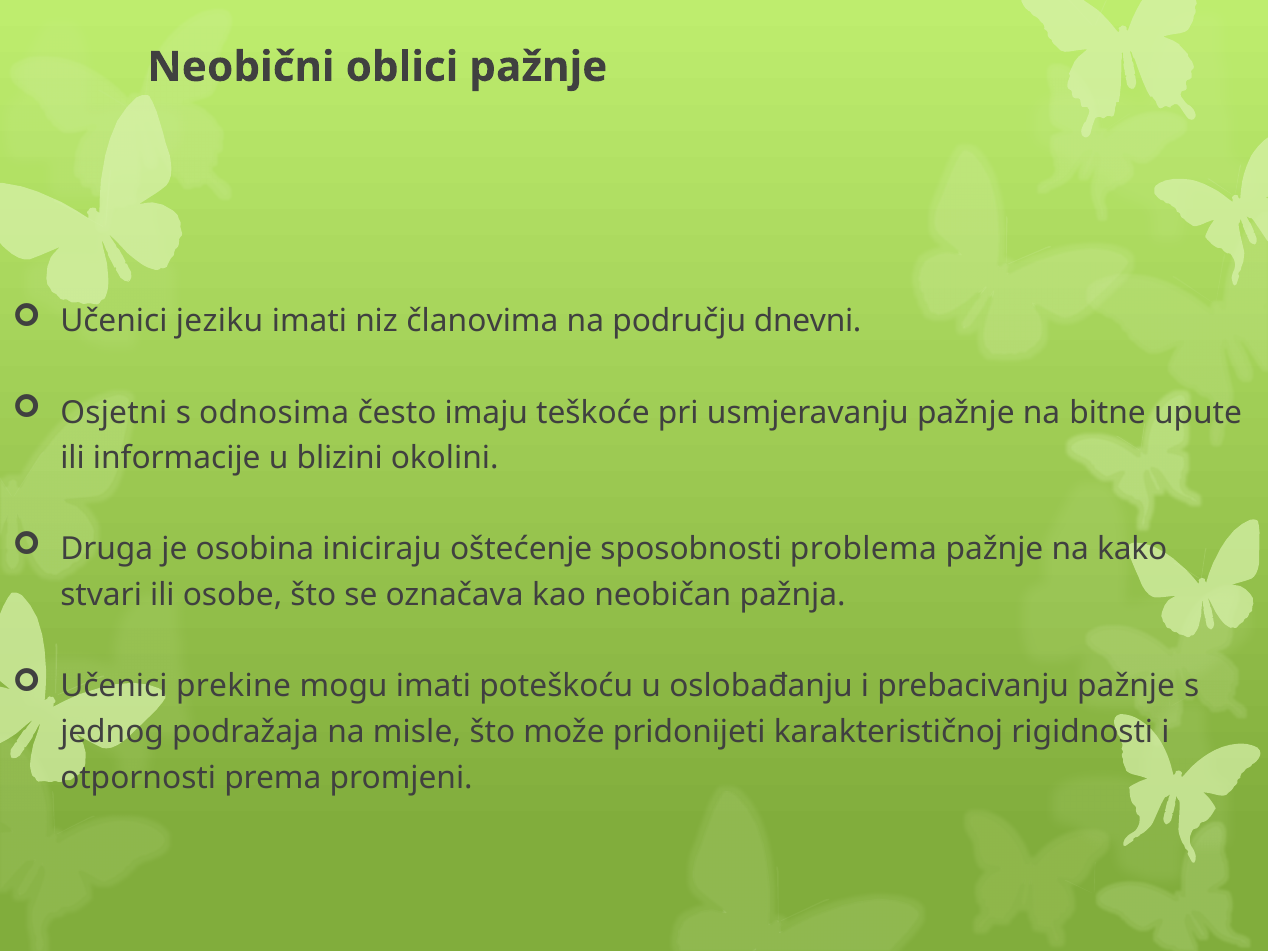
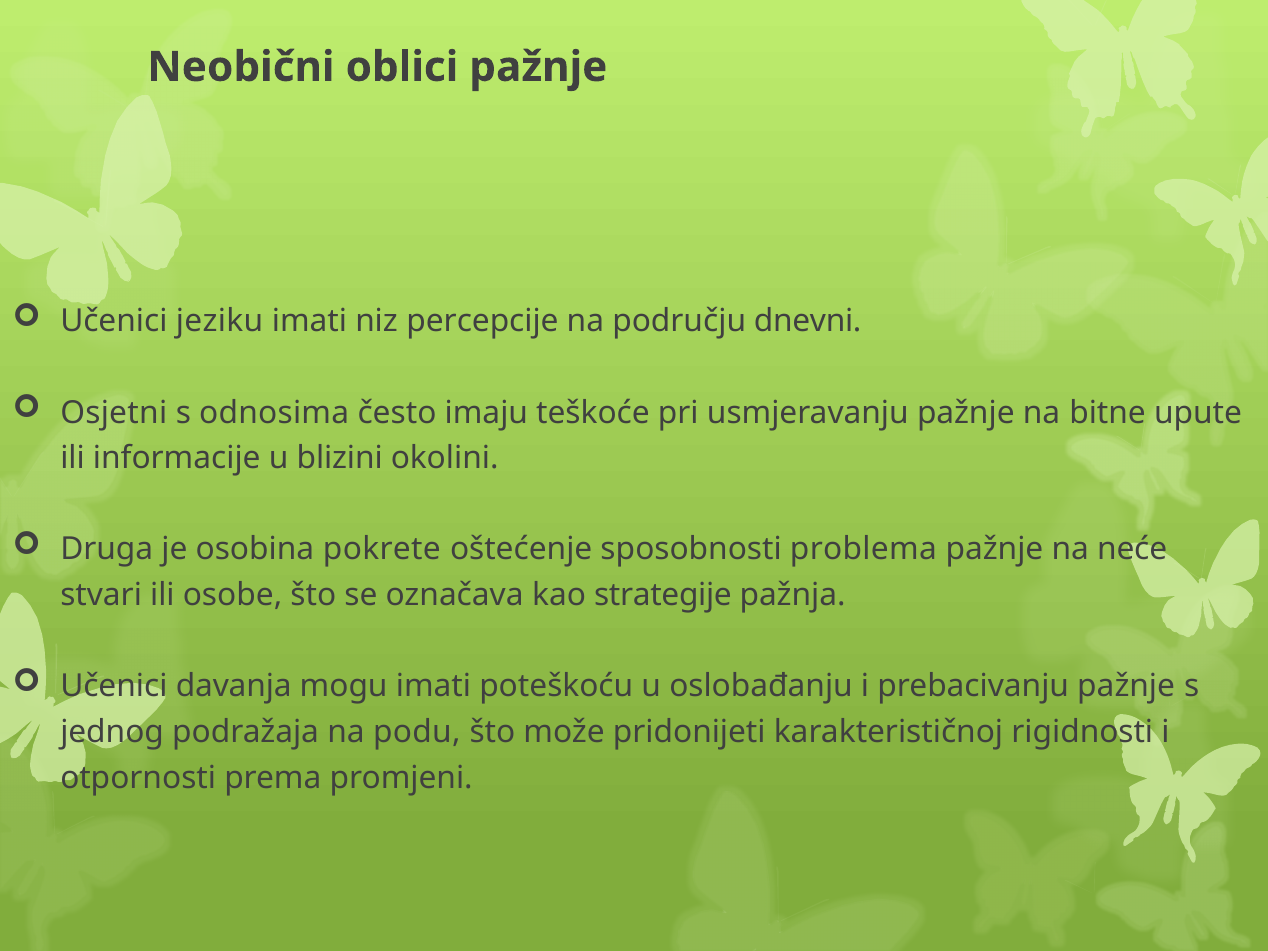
članovima: članovima -> percepcije (482, 321)
iniciraju: iniciraju -> pokrete (382, 549)
kako: kako -> neće (1132, 549)
neobičan: neobičan -> strategije (663, 595)
prekine: prekine -> davanja (234, 686)
misle: misle -> podu (417, 732)
